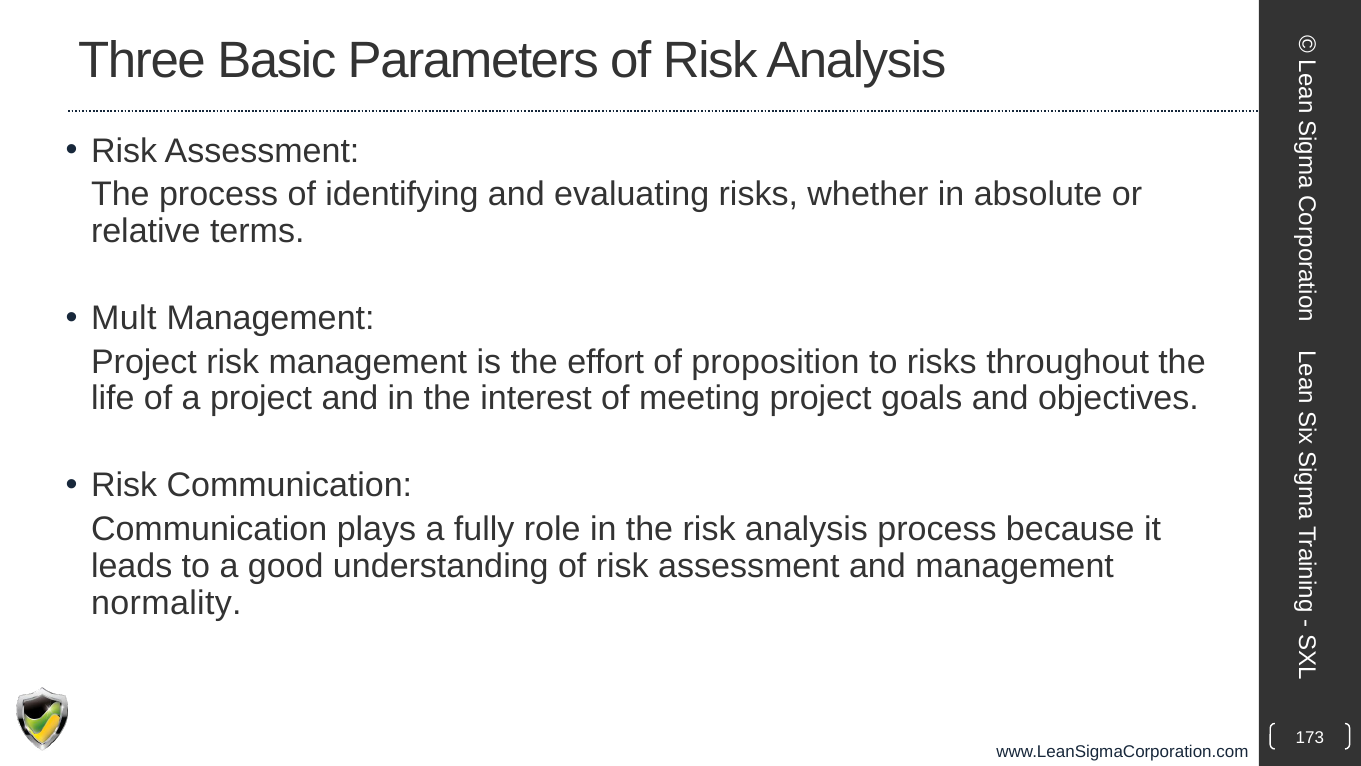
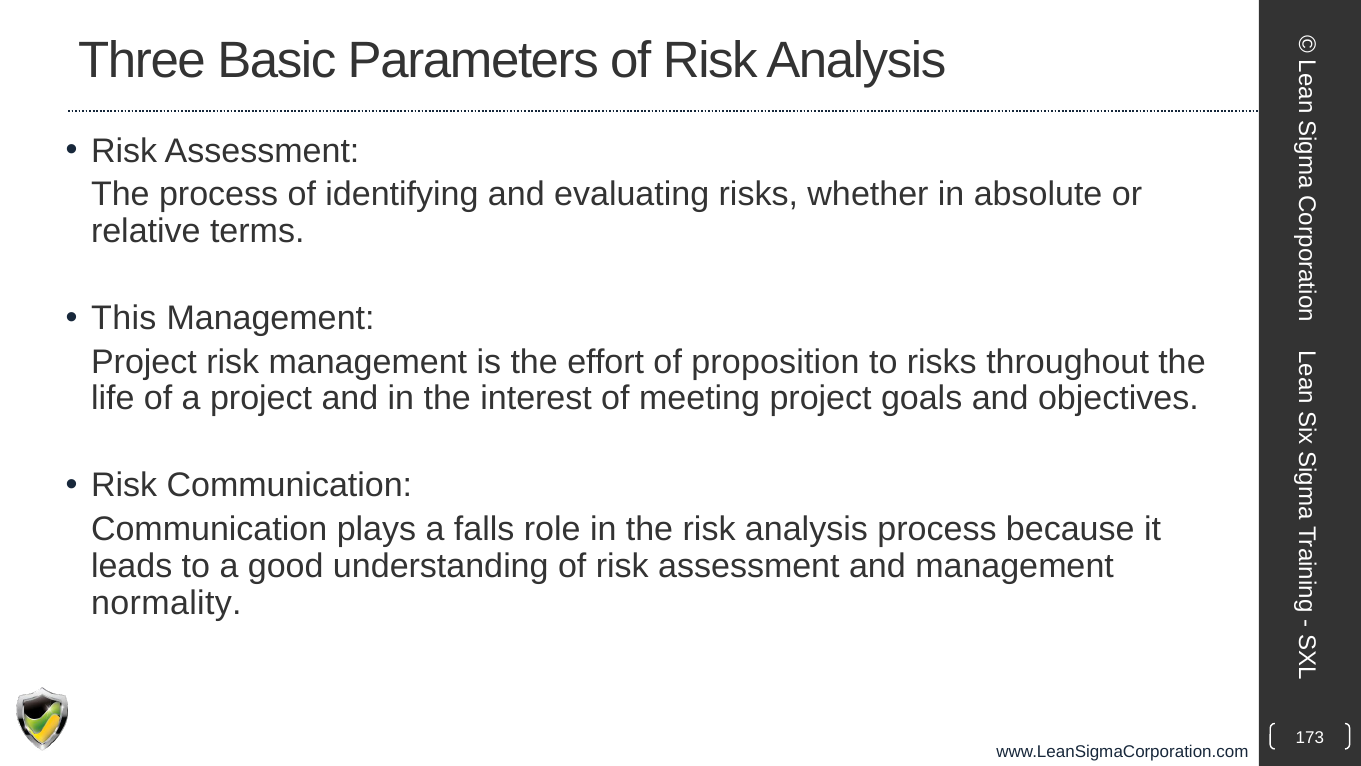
Mult: Mult -> This (124, 318)
fully: fully -> falls (484, 529)
